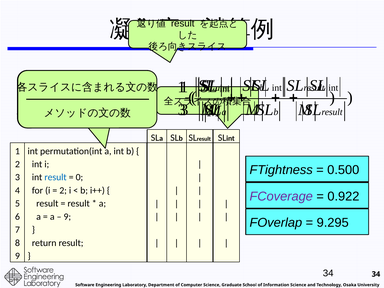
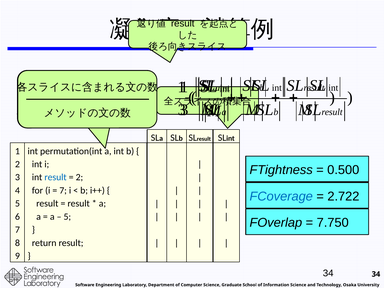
0: 0 -> 2 (79, 177)
2: 2 -> 7 (63, 190)
FCoverage colour: purple -> blue (281, 196)
0.922: 0.922 -> 2.722 (343, 196)
9: 9 -> 5 (67, 217)
9.295: 9.295 -> 7.750 (333, 223)
